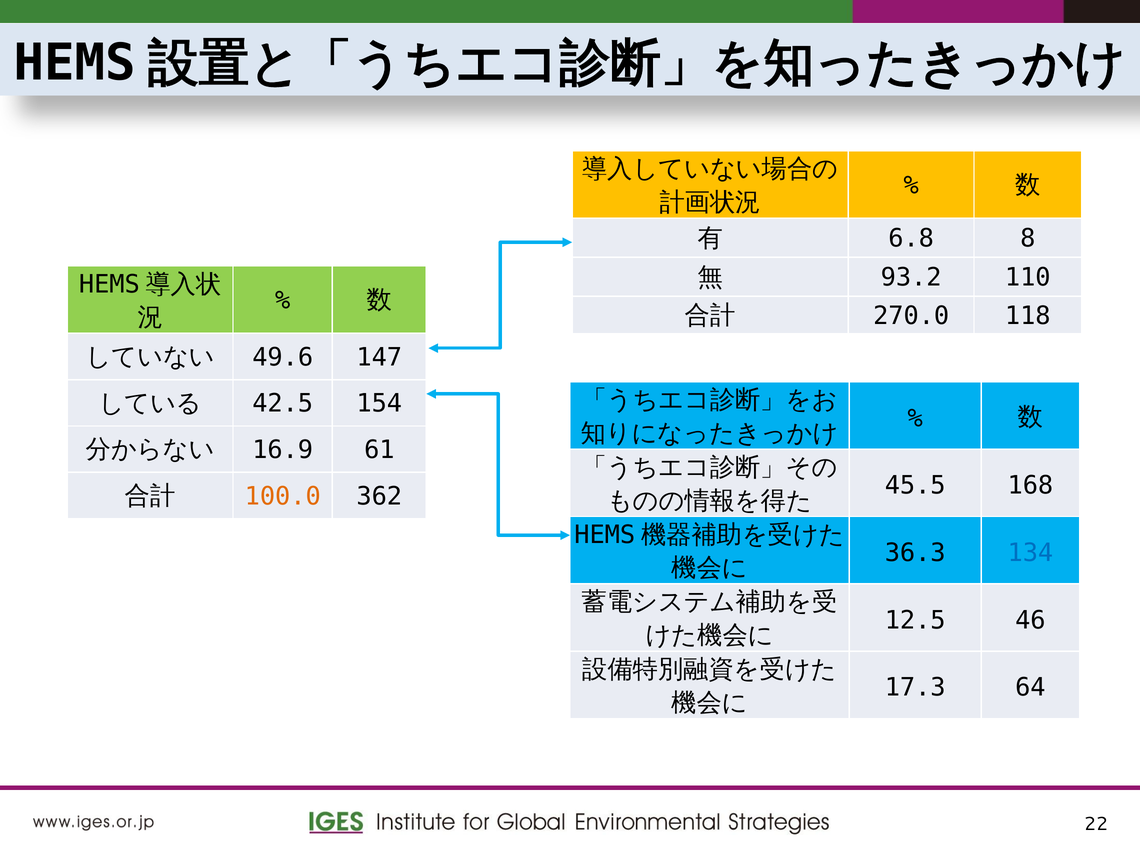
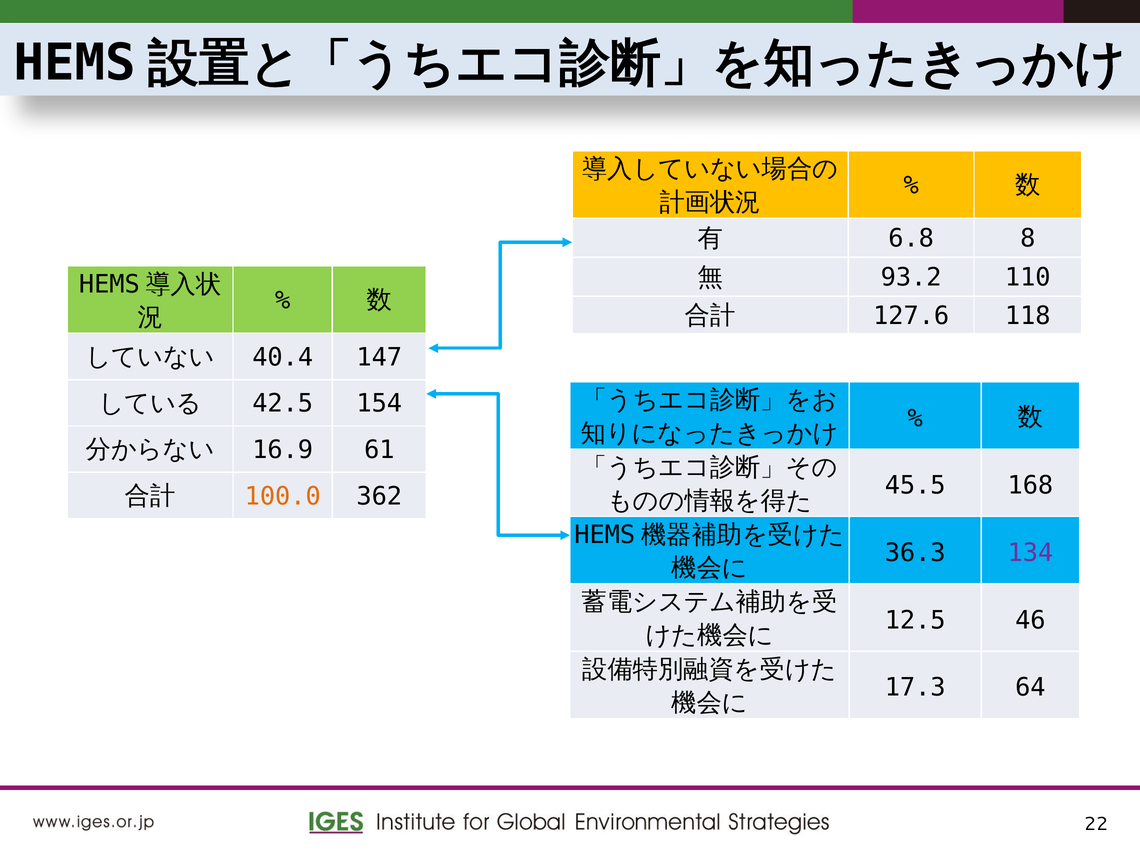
270.0: 270.0 -> 127.6 (911, 316)
49.6: 49.6 -> 40.4 (283, 357)
134 colour: blue -> purple (1030, 553)
